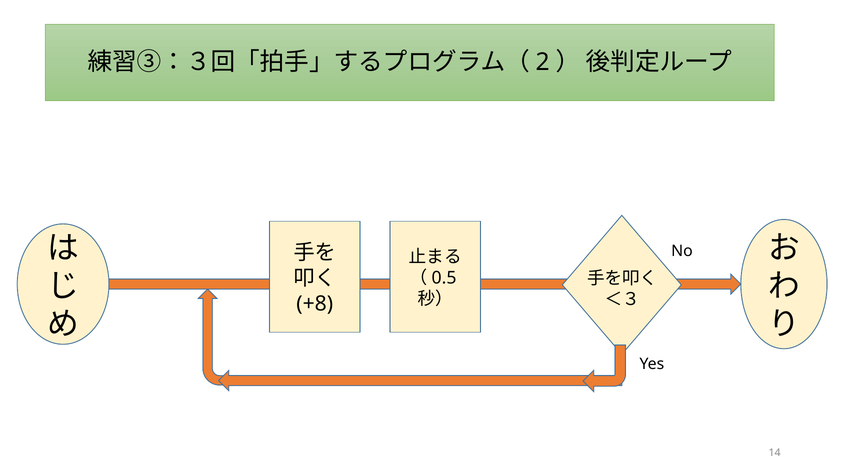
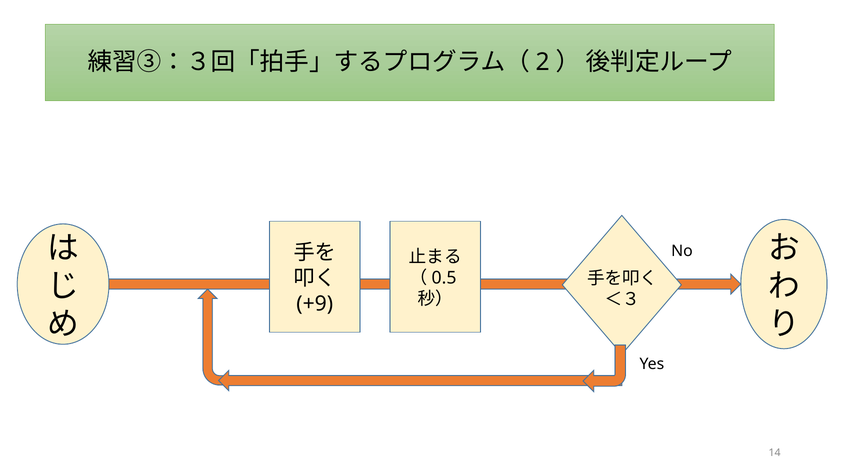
+8: +8 -> +9 (315, 304)
